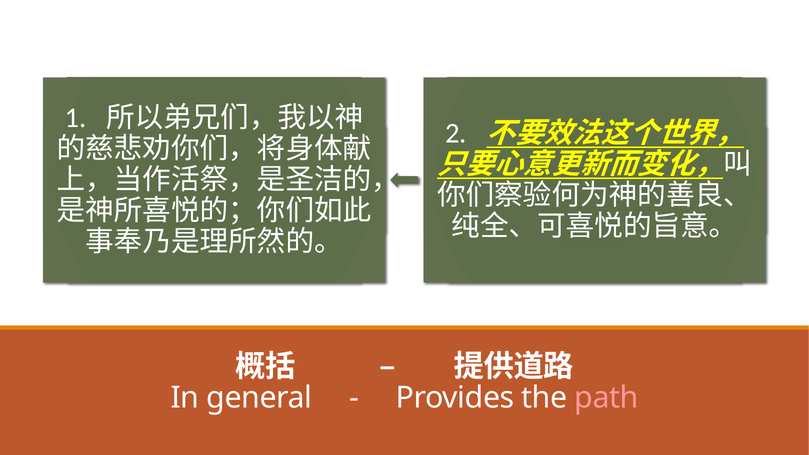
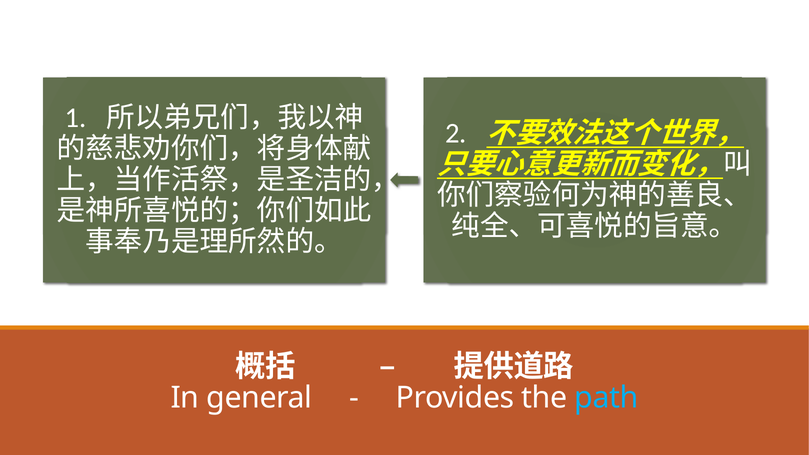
path colour: pink -> light blue (606, 398)
